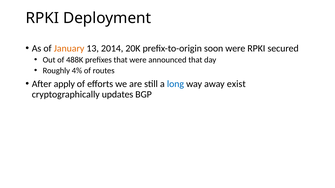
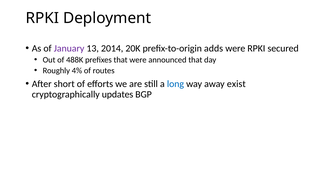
January colour: orange -> purple (69, 48)
soon: soon -> adds (214, 48)
apply: apply -> short (64, 84)
